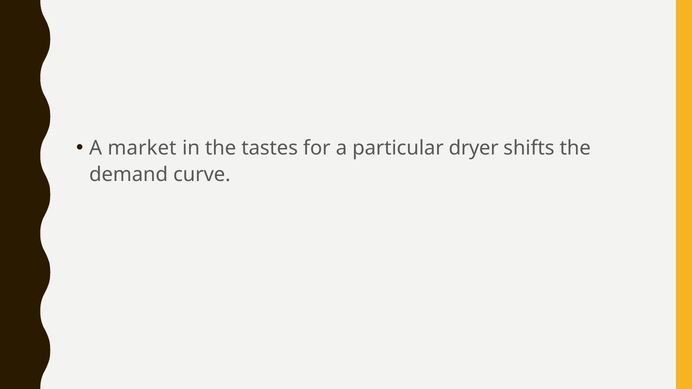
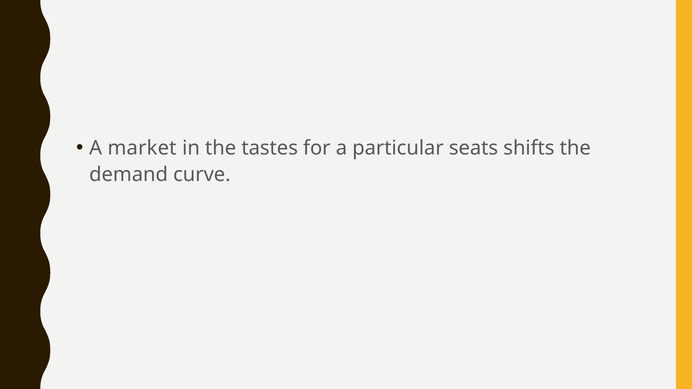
dryer: dryer -> seats (474, 148)
